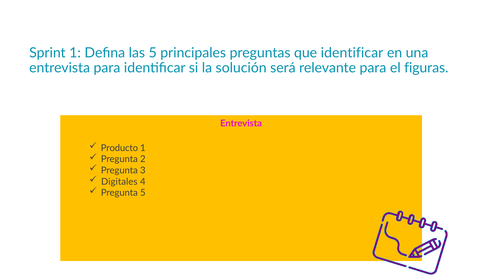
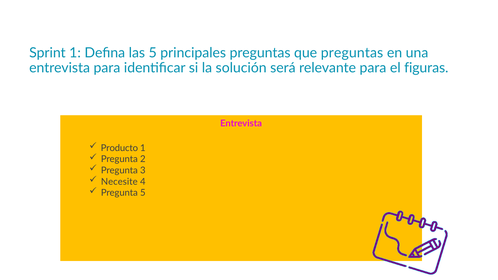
que identificar: identificar -> preguntas (352, 53)
Digitales: Digitales -> Necesite (119, 182)
